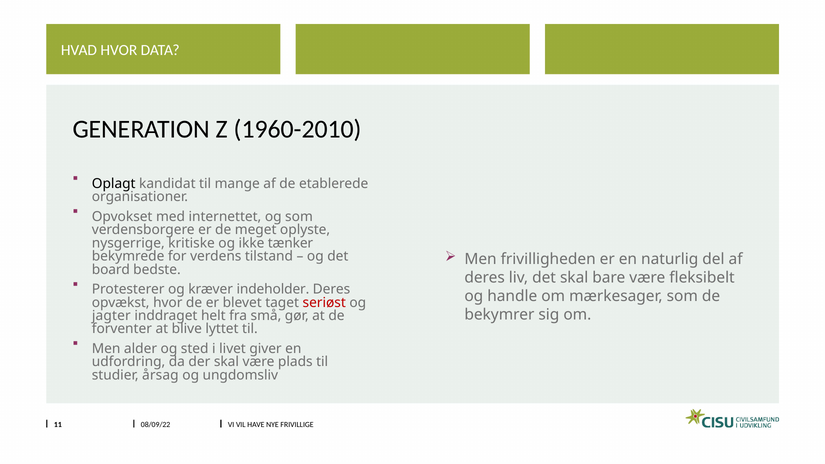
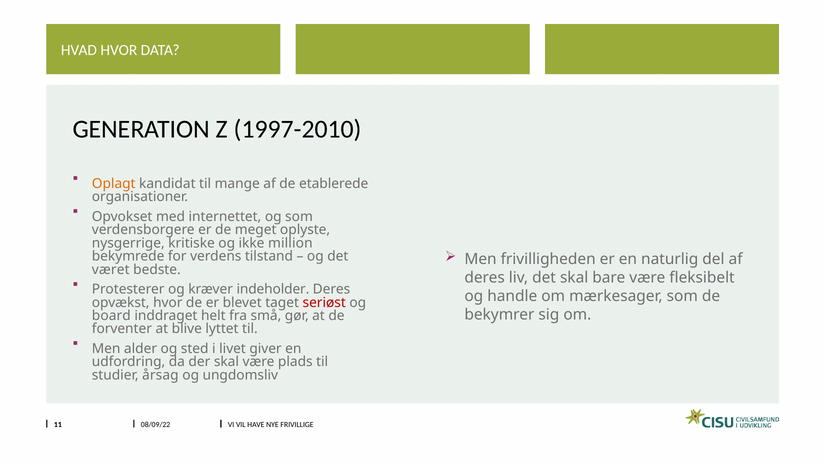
1960-2010: 1960-2010 -> 1997-2010 (298, 129)
Oplagt colour: black -> orange (114, 184)
tænker: tænker -> million (290, 243)
board: board -> været (111, 270)
jagter: jagter -> board (111, 316)
